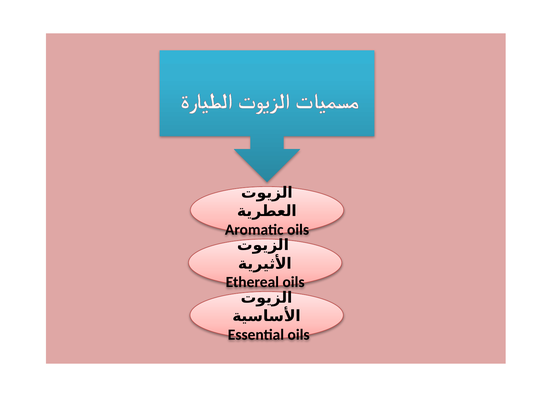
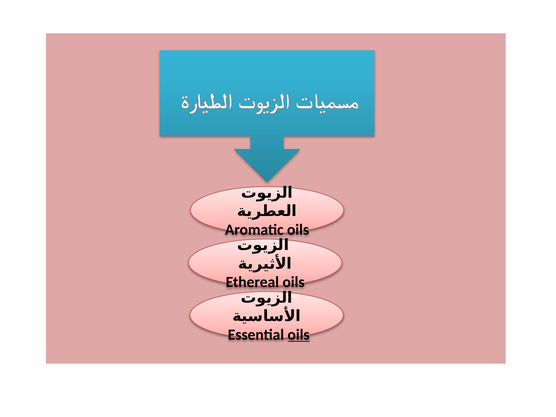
oils underline: none -> present (299, 335)
